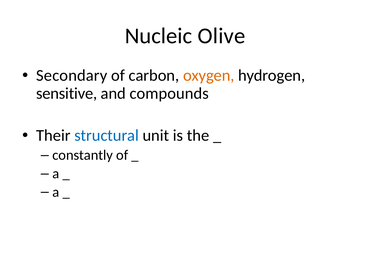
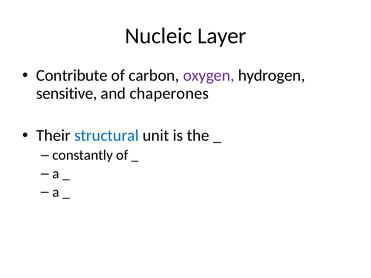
Olive: Olive -> Layer (222, 36)
Secondary: Secondary -> Contribute (72, 76)
oxygen colour: orange -> purple (209, 76)
compounds: compounds -> chaperones (169, 93)
